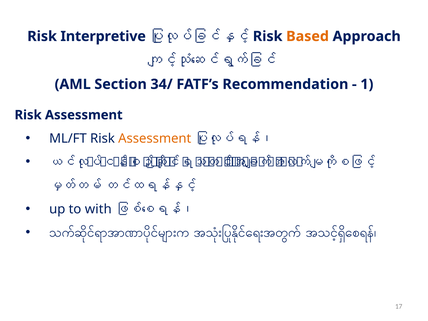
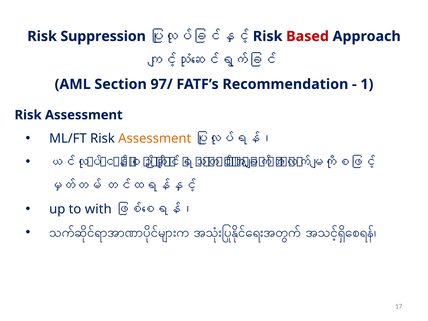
Interpretive: Interpretive -> Suppression (103, 36)
Based colour: orange -> red (308, 36)
34/: 34/ -> 97/ (162, 84)
